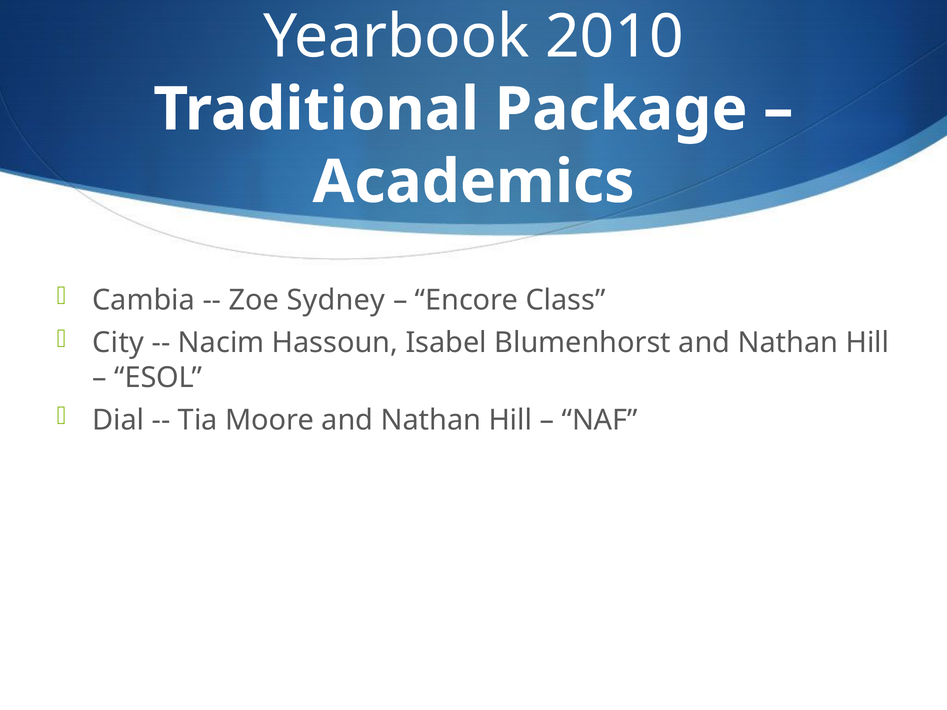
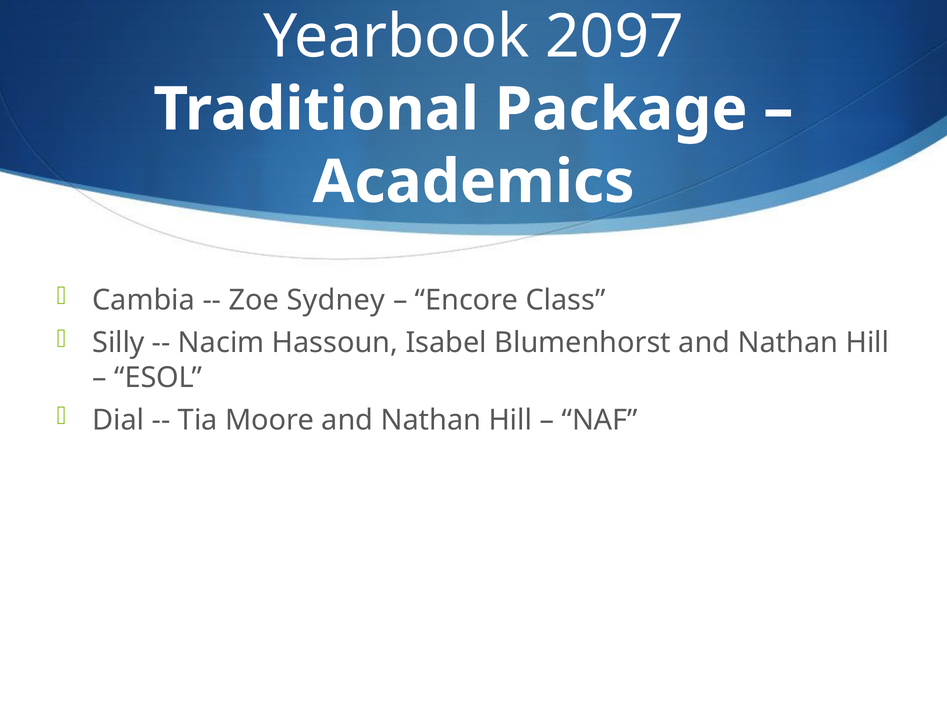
2010: 2010 -> 2097 (615, 37)
City: City -> Silly (118, 343)
